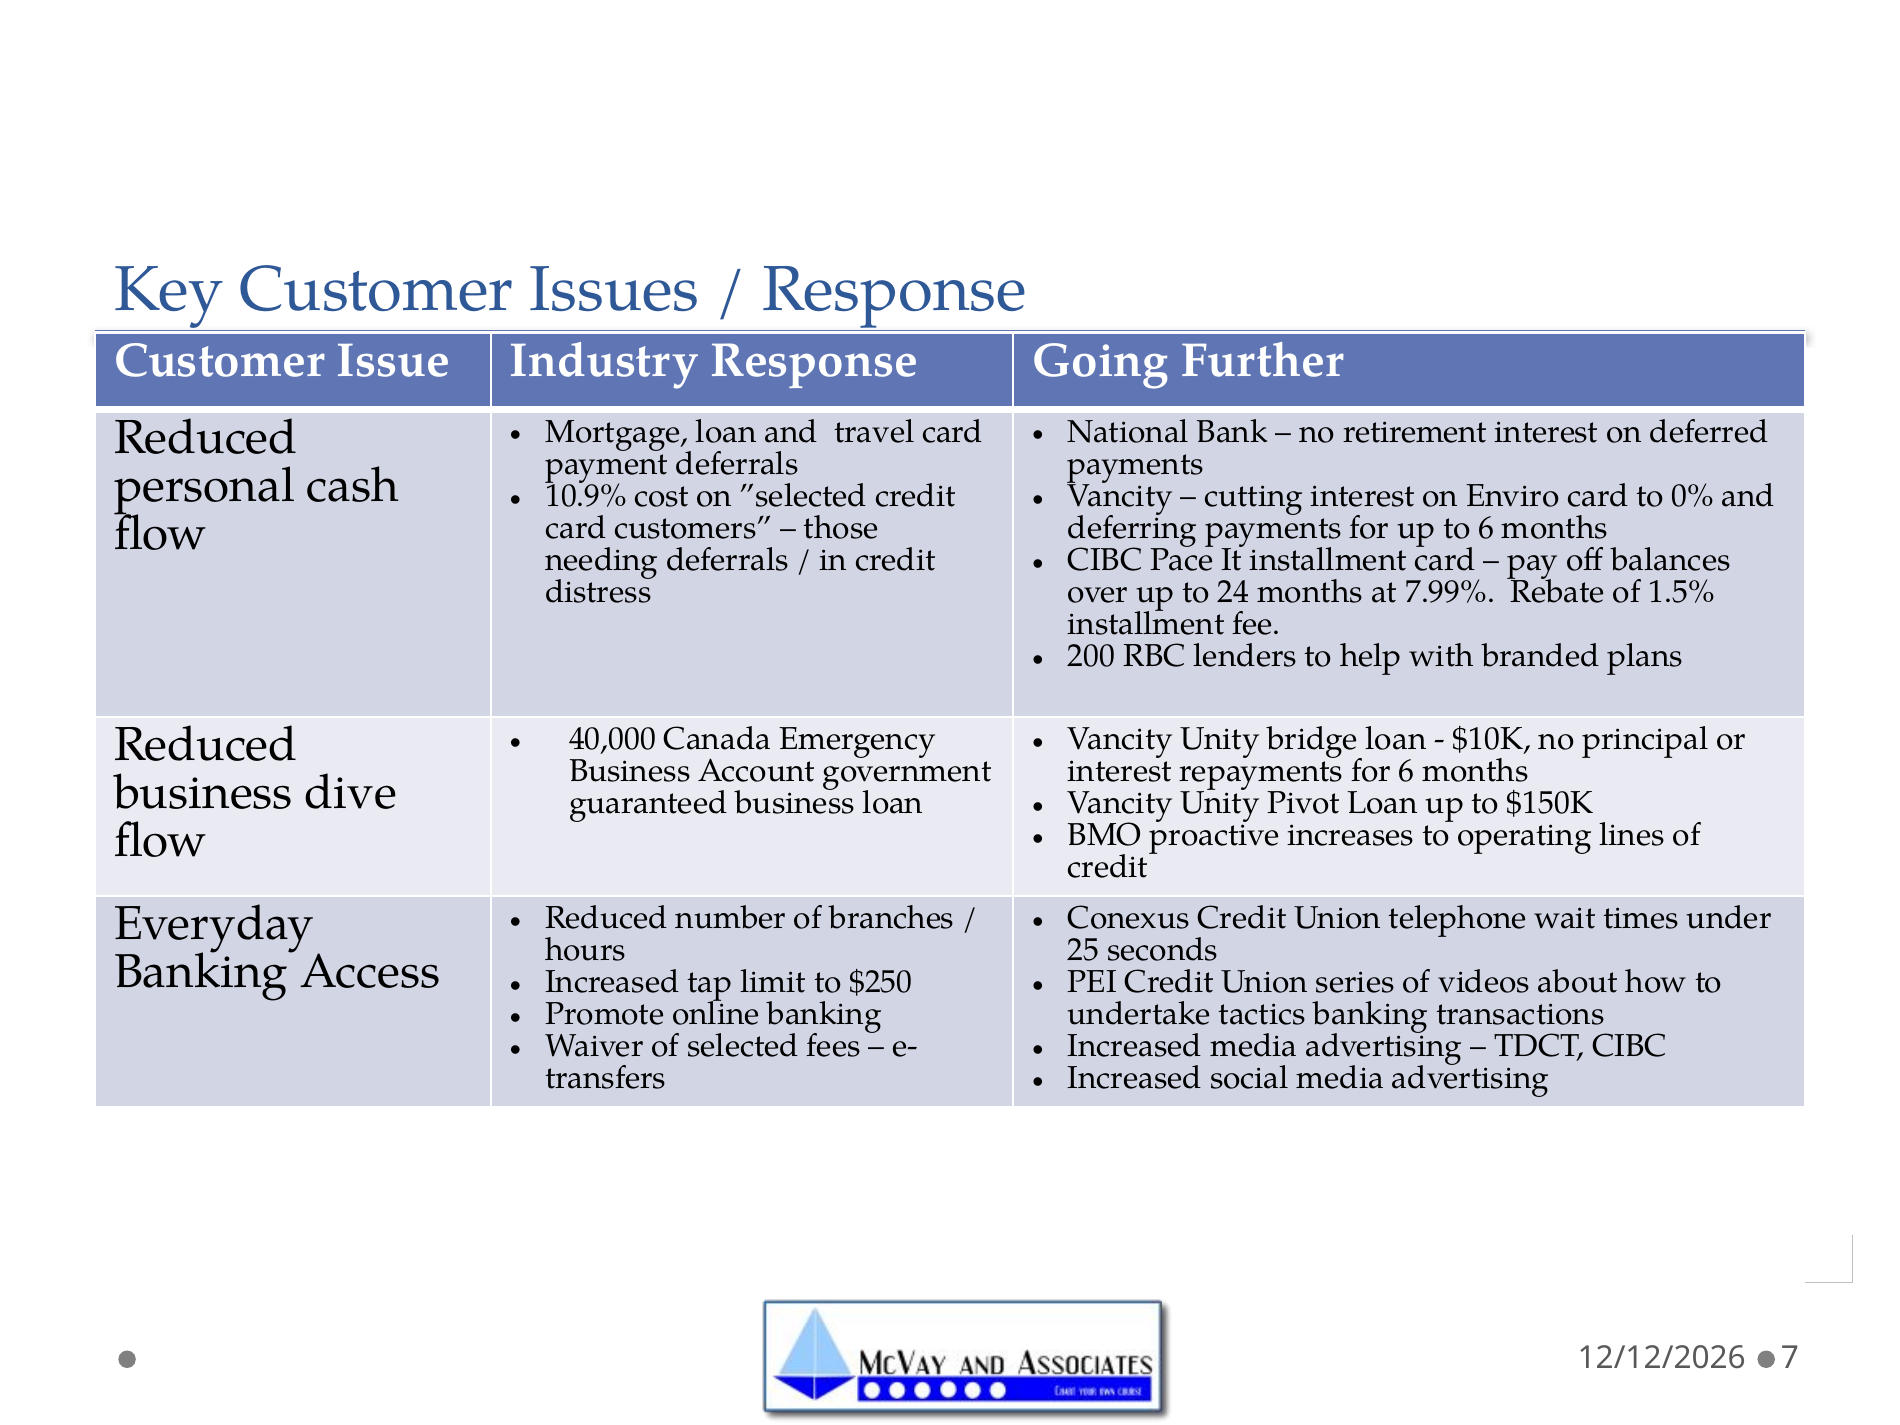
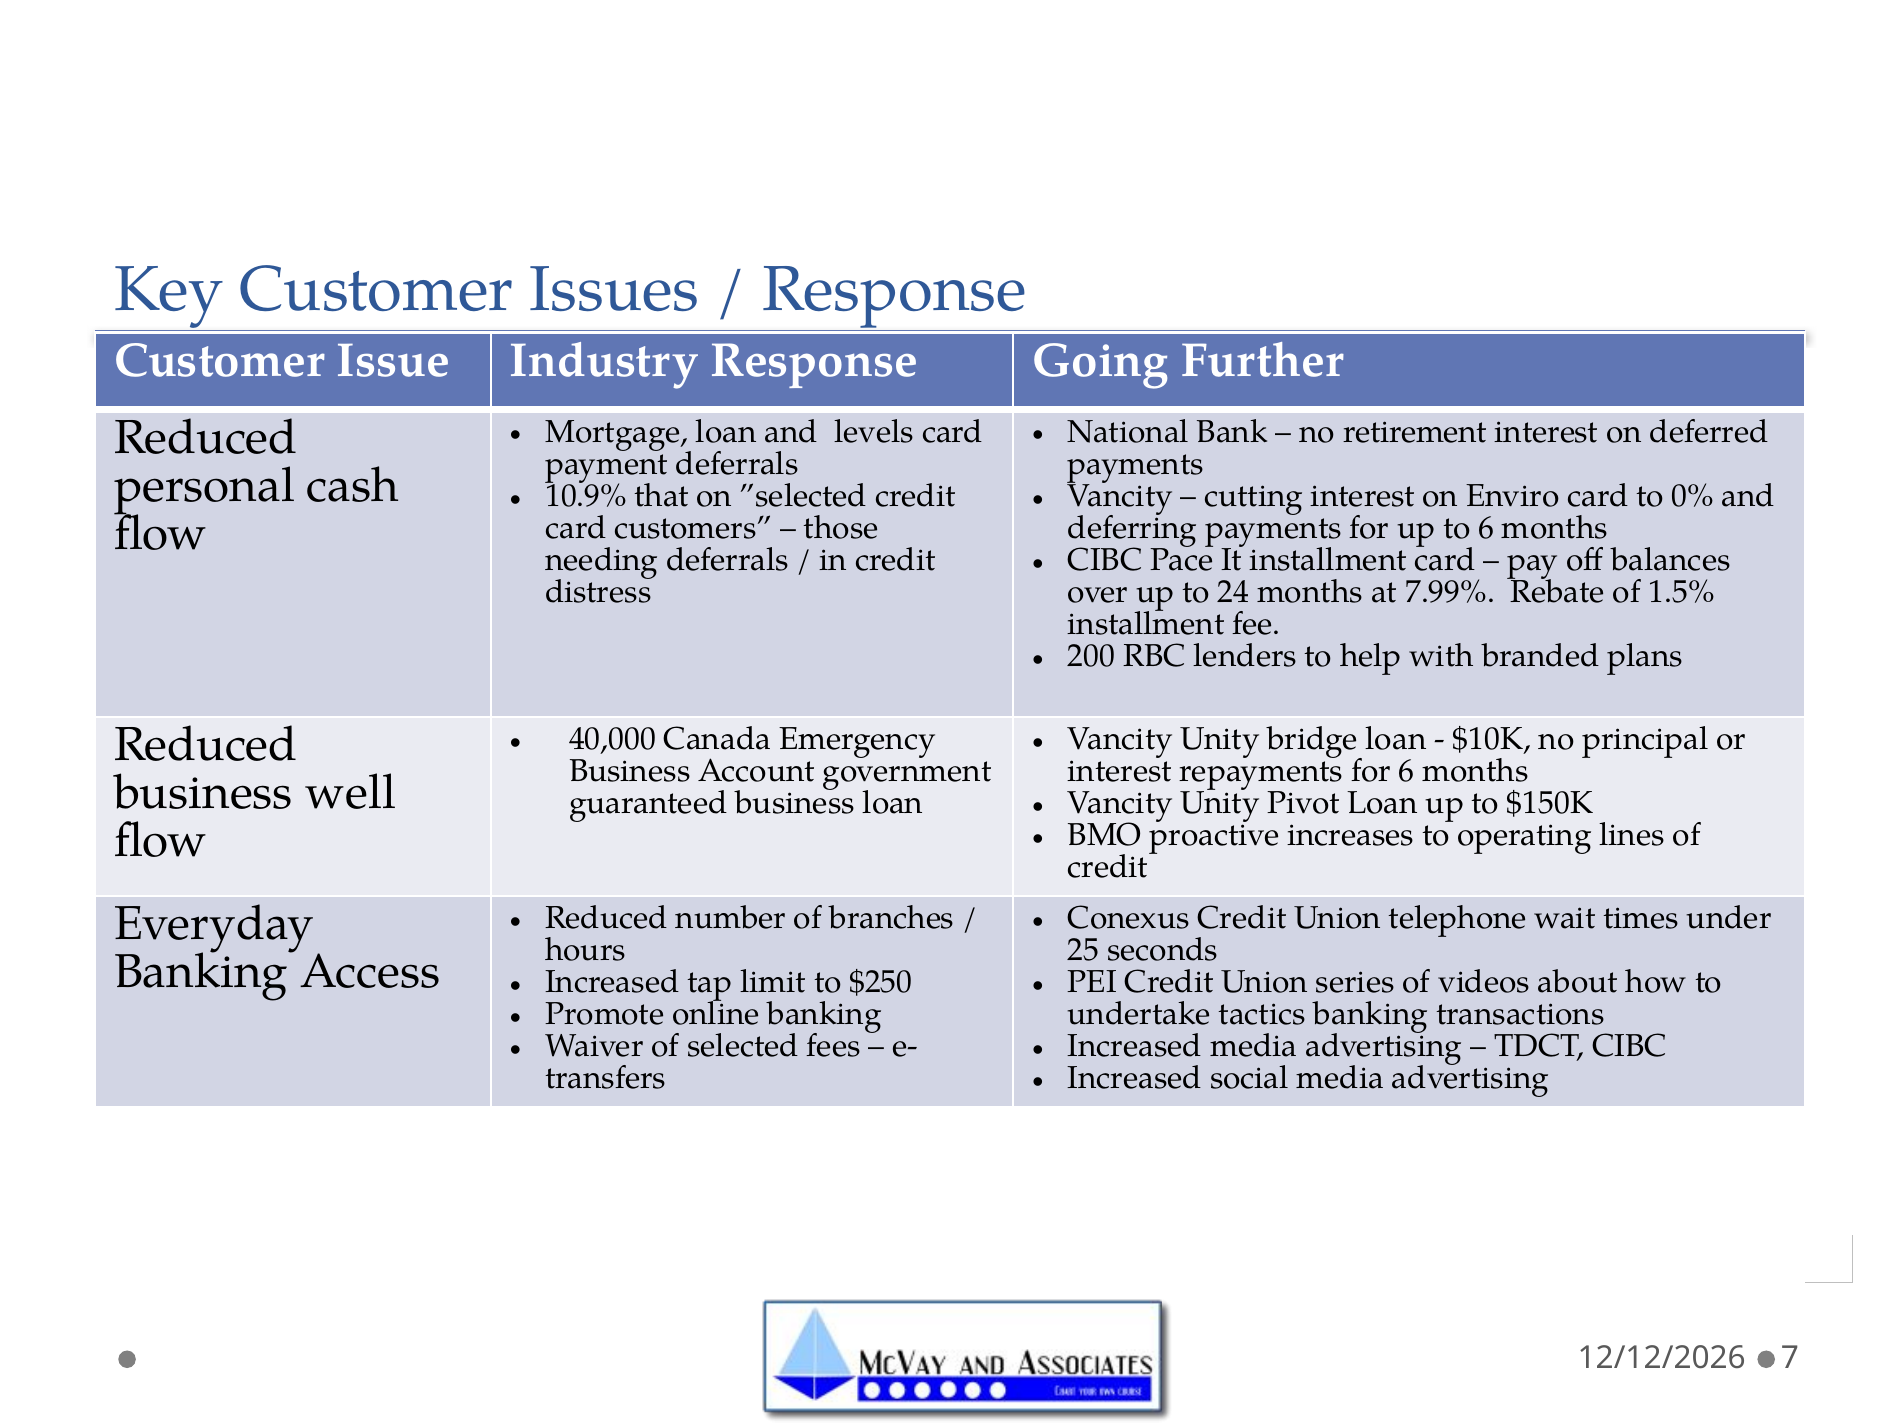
travel: travel -> levels (874, 432)
cost: cost -> that (662, 496)
dive: dive -> well (351, 793)
